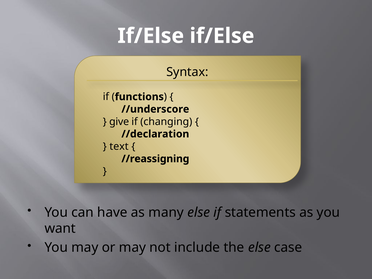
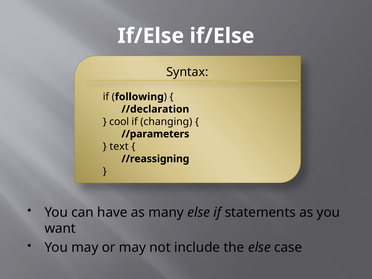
functions: functions -> following (139, 97)
//underscore: //underscore -> //declaration (155, 109)
give: give -> cool (119, 122)
//declaration: //declaration -> //parameters (155, 134)
